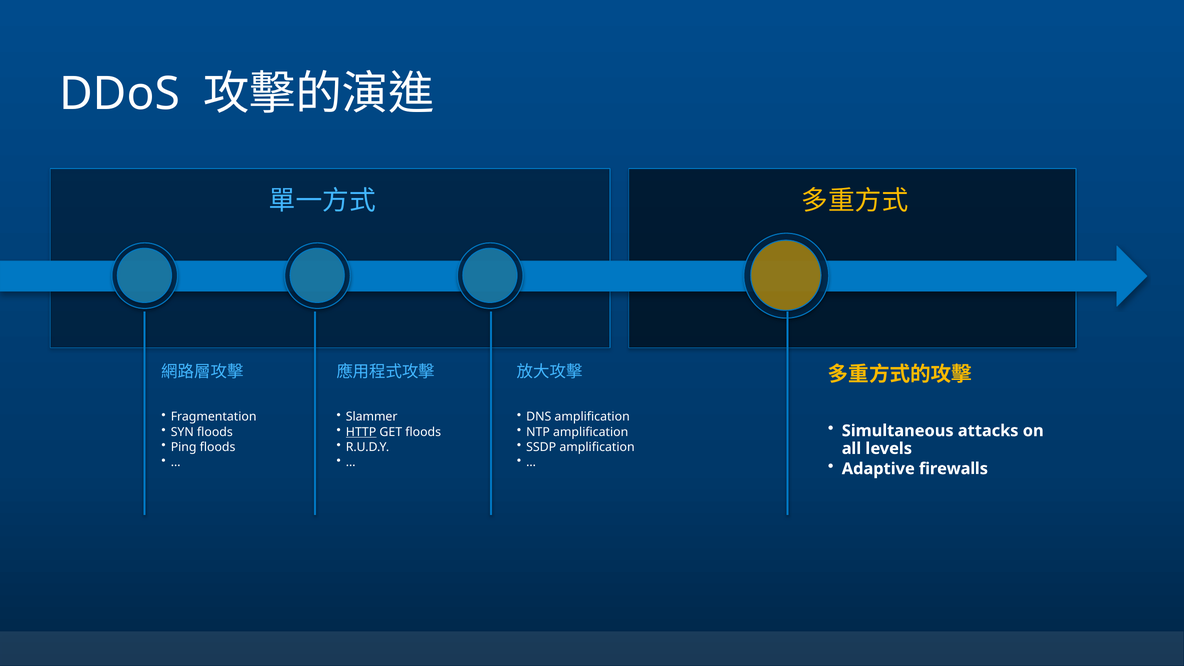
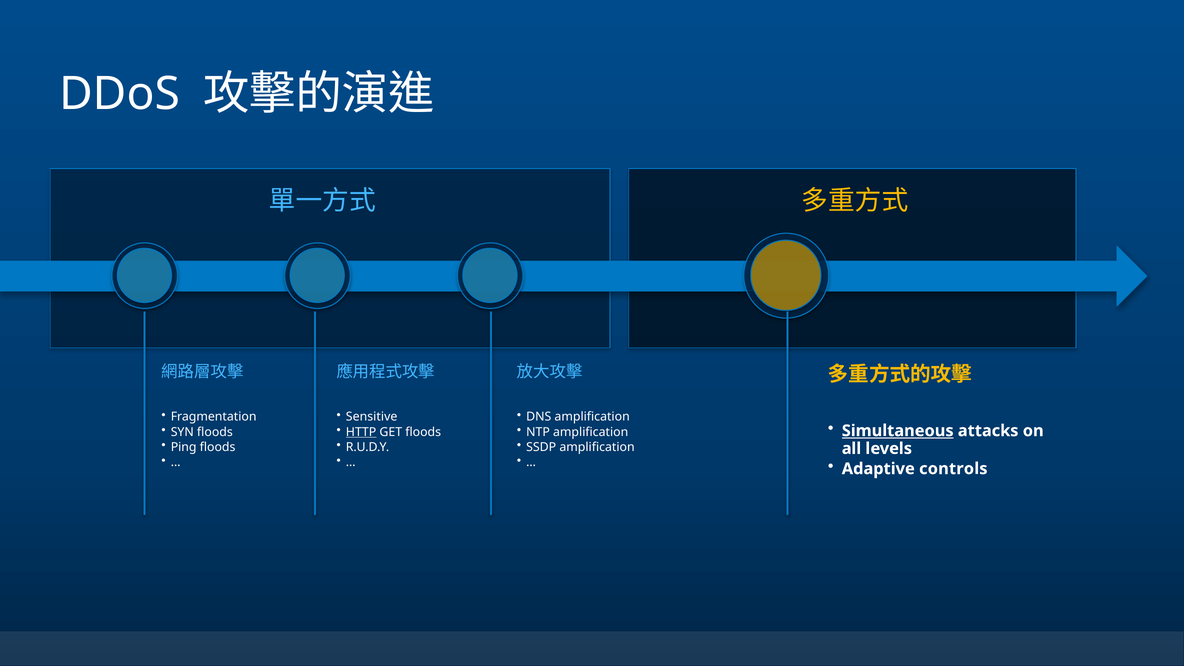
Slammer: Slammer -> Sensitive (372, 417)
Simultaneous underline: none -> present (898, 431)
firewalls: firewalls -> controls (953, 469)
